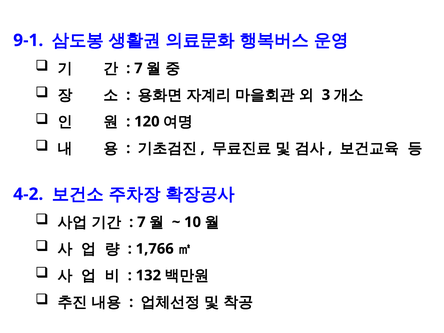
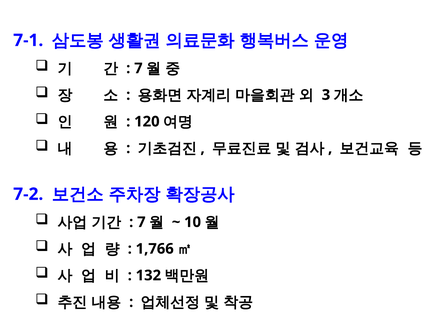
9-1: 9-1 -> 7-1 (28, 40)
4-2: 4-2 -> 7-2 (28, 194)
